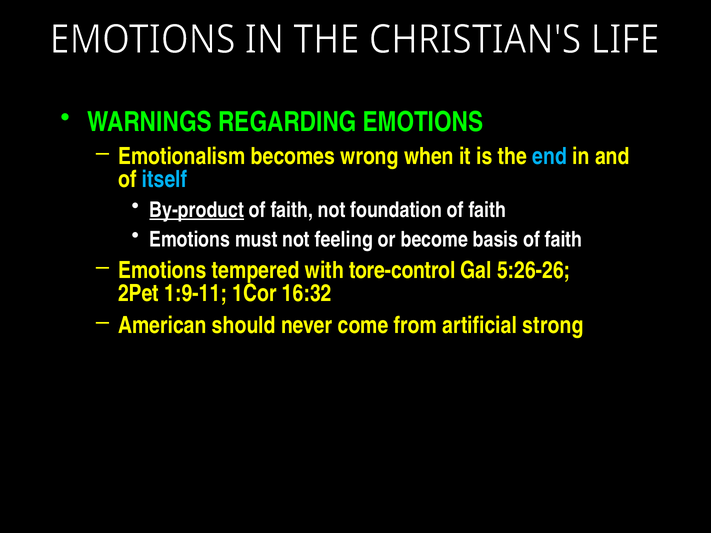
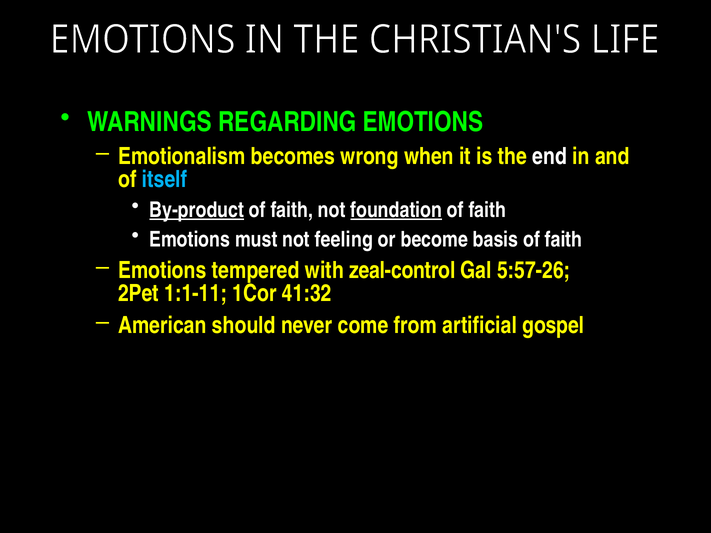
end colour: light blue -> white (550, 157)
foundation underline: none -> present (396, 210)
tore-control: tore-control -> zeal-control (402, 271)
5:26-26: 5:26-26 -> 5:57-26 (534, 271)
1:9-11: 1:9-11 -> 1:1-11 (196, 293)
16:32: 16:32 -> 41:32 (307, 293)
strong: strong -> gospel (553, 326)
